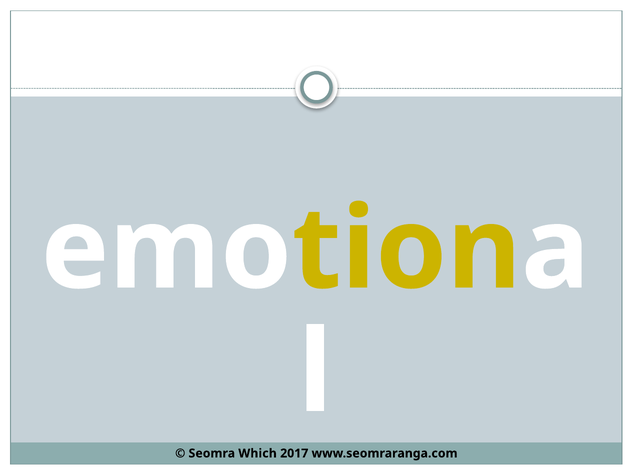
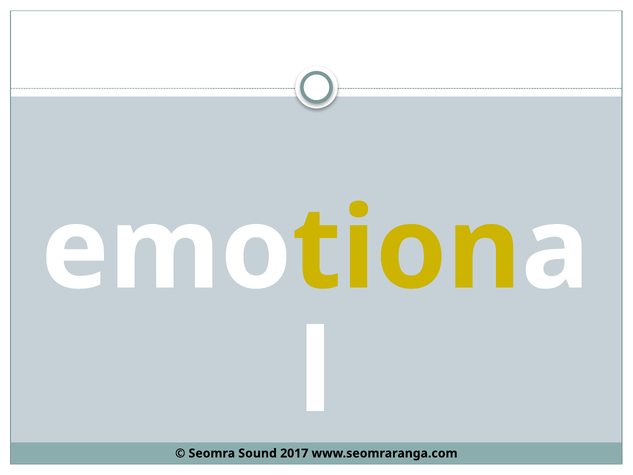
Which: Which -> Sound (258, 453)
